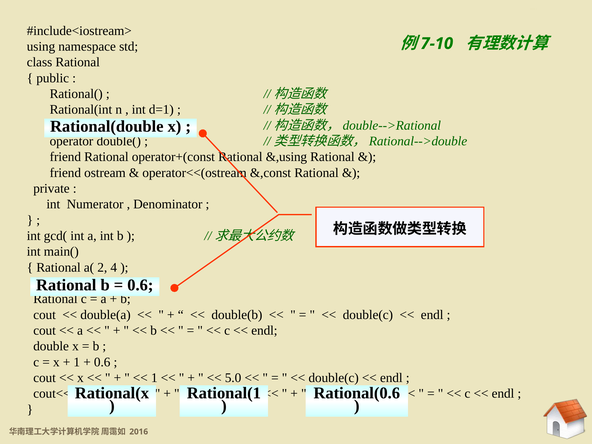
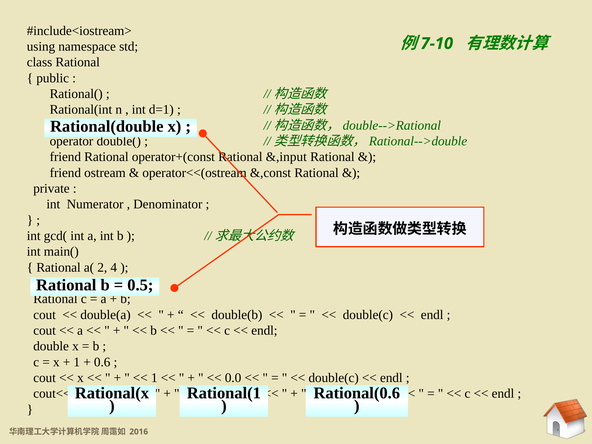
&,using: &,using -> &,input (286, 157)
0.6: 0.6 -> 0.5 (140, 285)
5.0: 5.0 -> 0.0 (233, 378)
